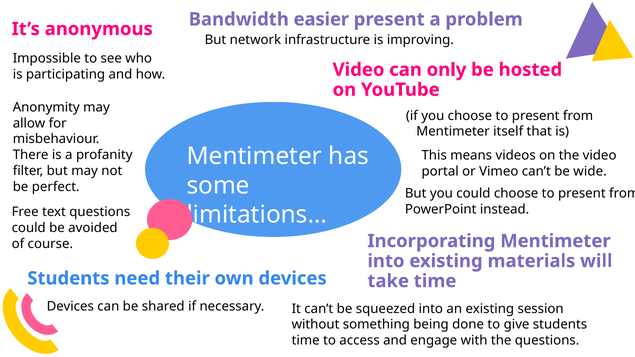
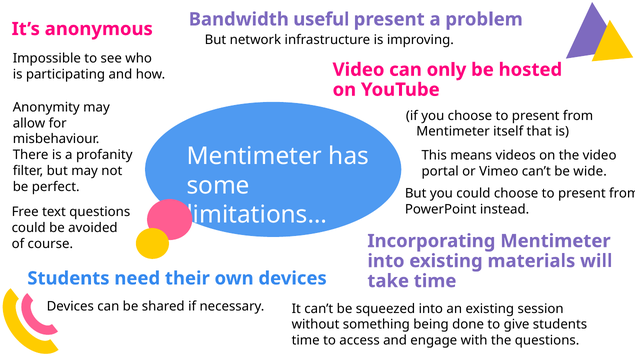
easier: easier -> useful (321, 19)
